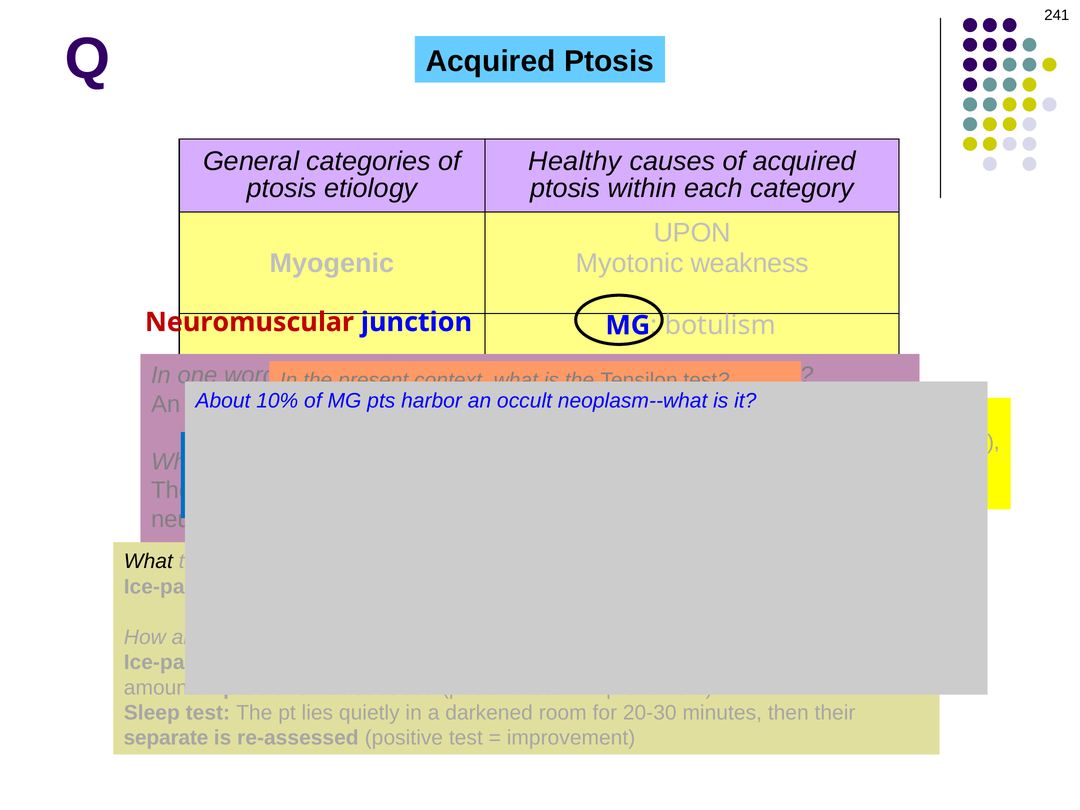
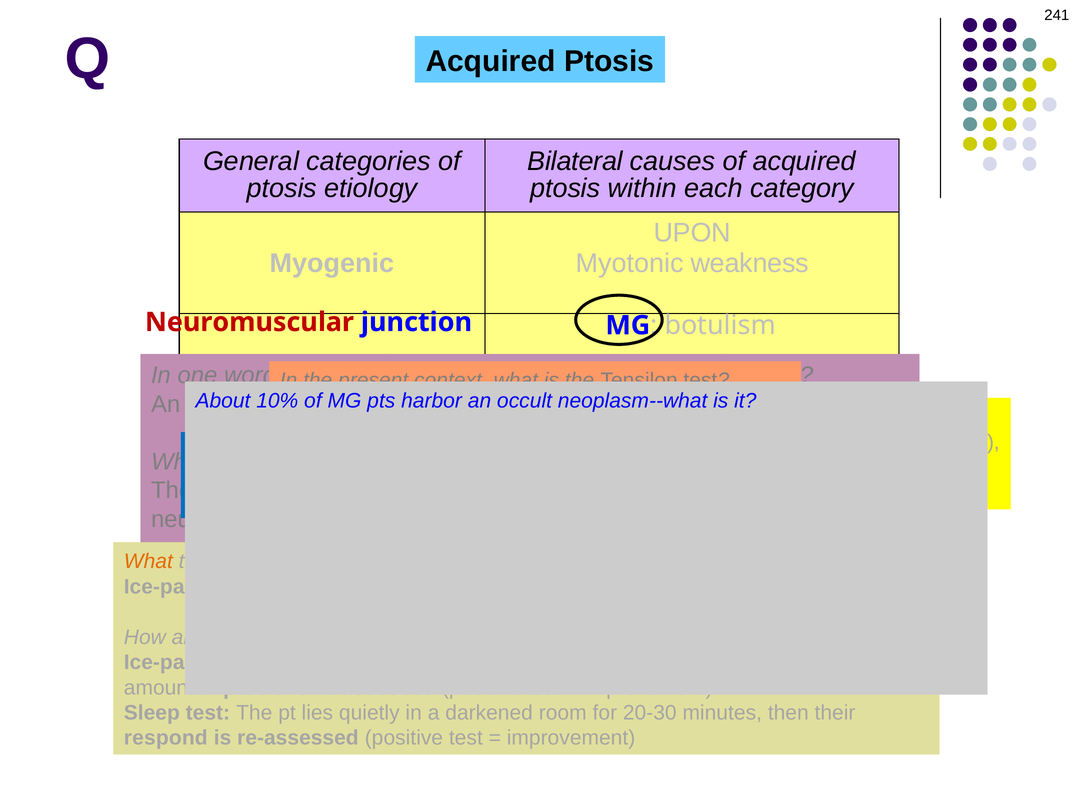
Healthy: Healthy -> Bilateral (575, 161)
What colour: black -> orange (148, 562)
separate: separate -> respond (166, 738)
